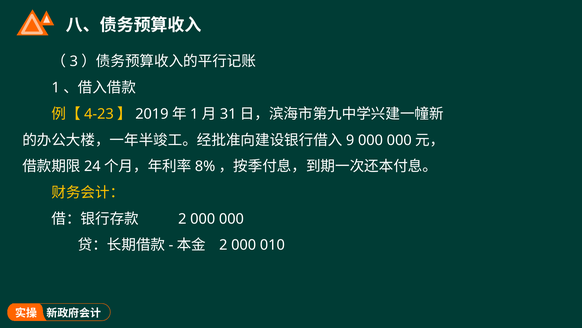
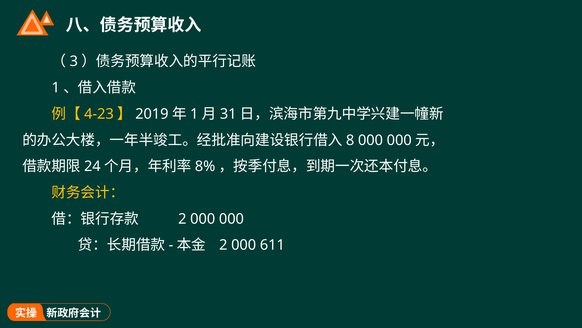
9: 9 -> 8 (350, 140)
010: 010 -> 611 (272, 245)
